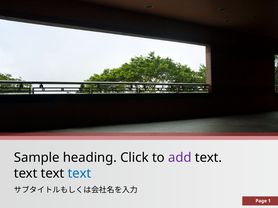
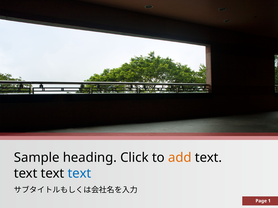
add colour: purple -> orange (180, 158)
